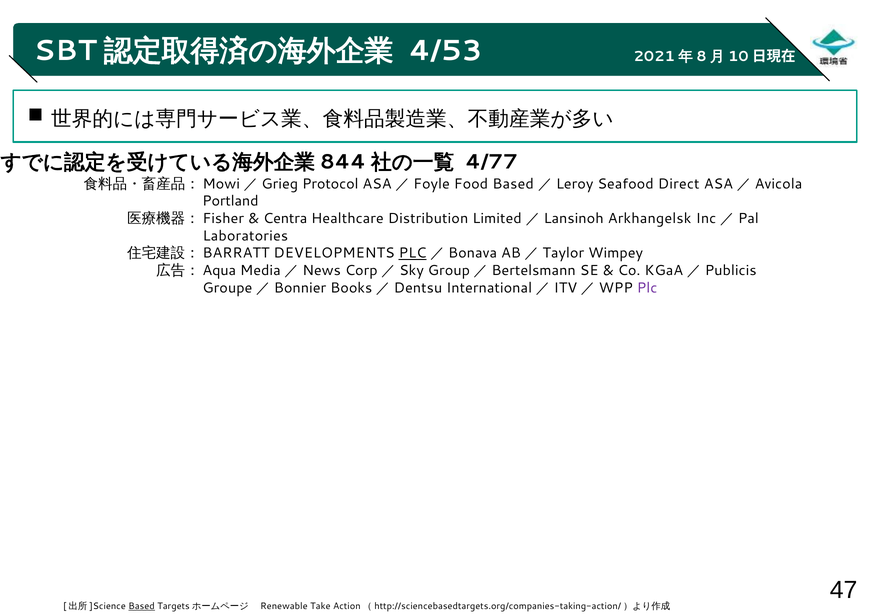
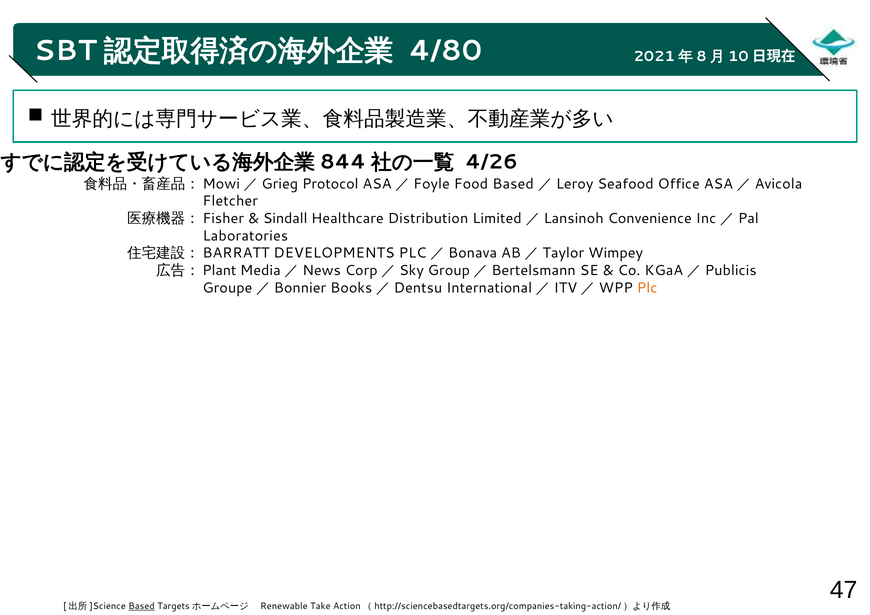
4/53: 4/53 -> 4/80 (446, 51)
4/77: 4/77 -> 4/26 (492, 162)
Direct: Direct -> Office (679, 184)
Portland: Portland -> Fletcher (230, 201)
Centra: Centra -> Sindall (285, 219)
Arkhangelsk: Arkhangelsk -> Convenience (650, 219)
PLC underline: present -> none (413, 253)
Aqua: Aqua -> Plant (219, 271)
Plc colour: purple -> orange (647, 288)
